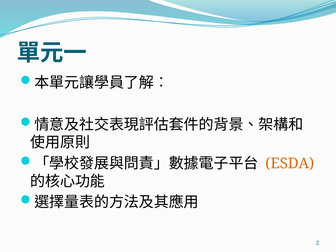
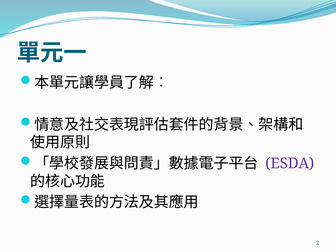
ESDA colour: orange -> purple (290, 163)
